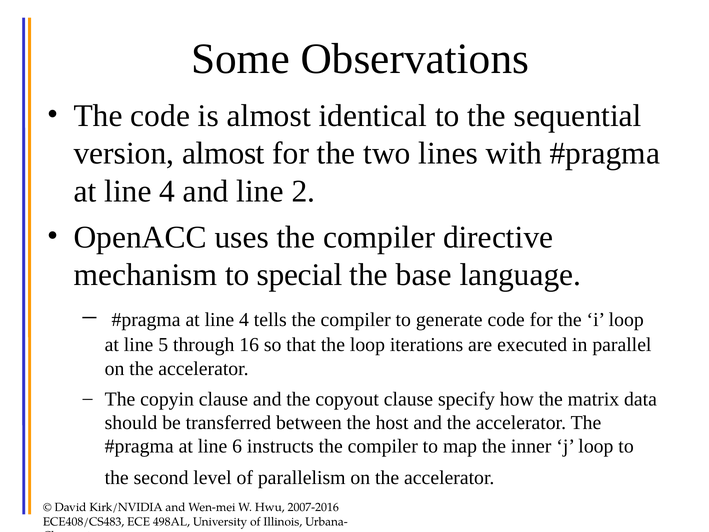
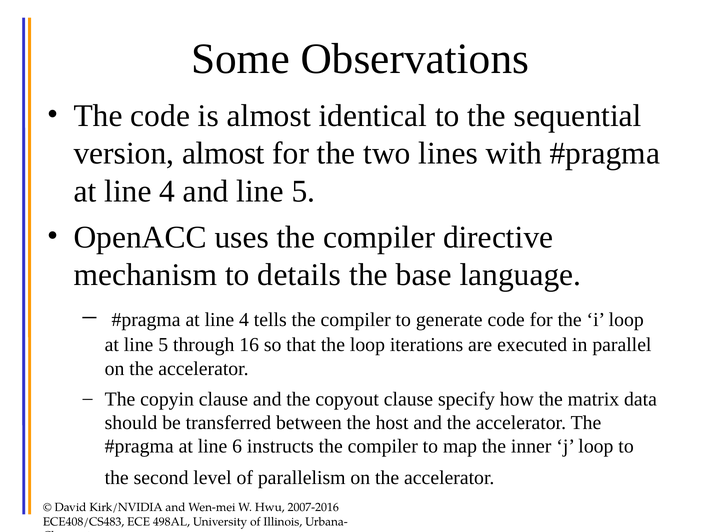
and line 2: 2 -> 5 (303, 191)
special: special -> details (299, 275)
